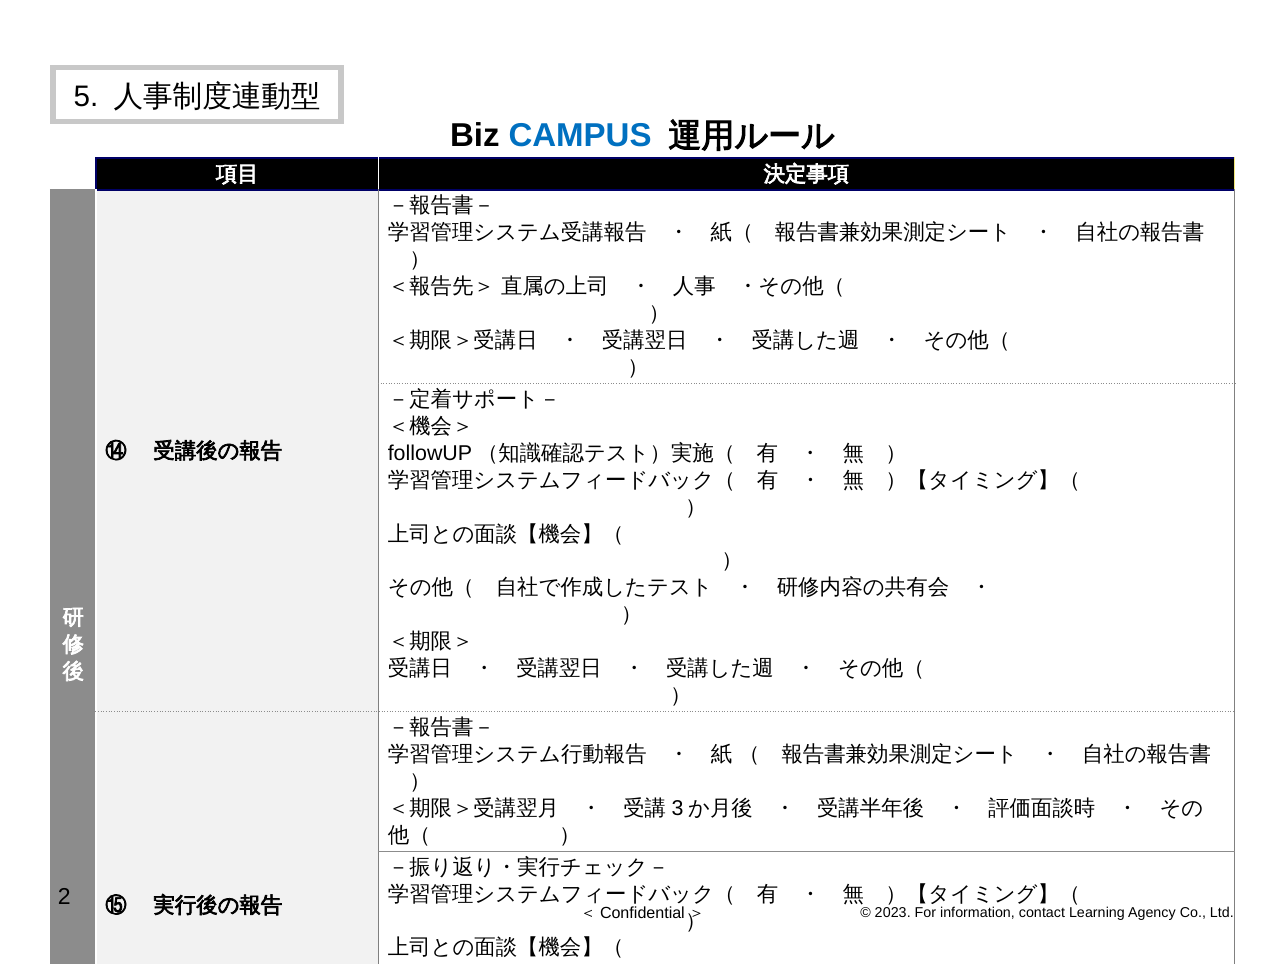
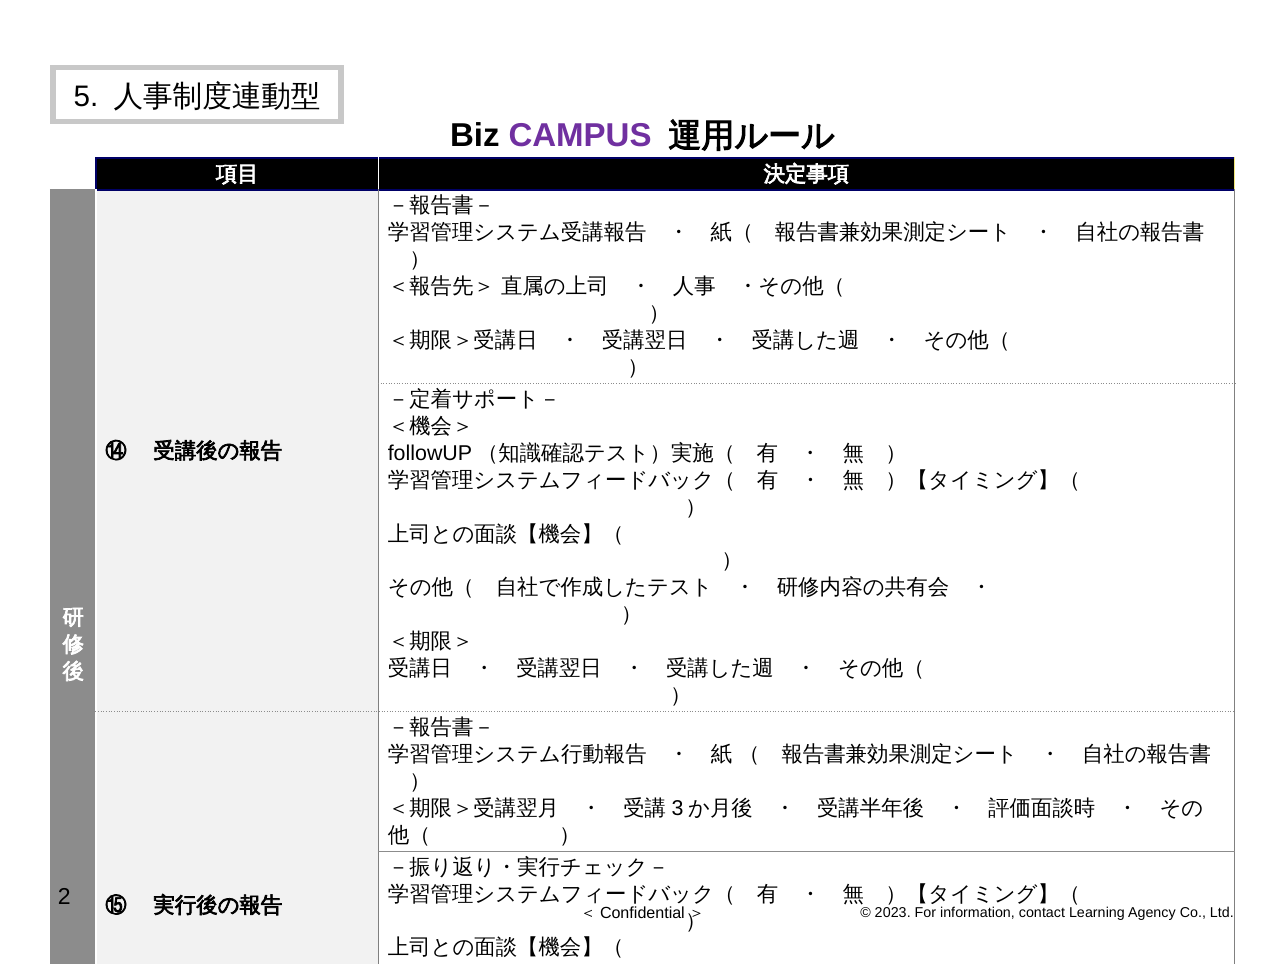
CAMPUS colour: blue -> purple (580, 136)
